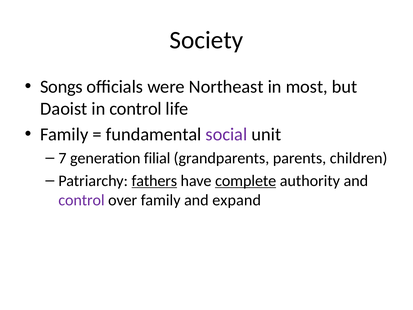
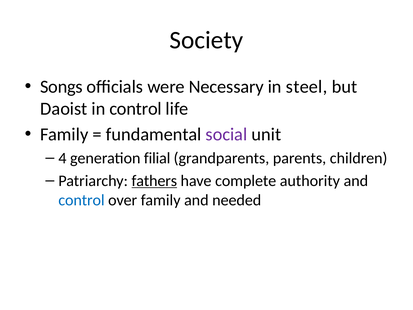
Northeast: Northeast -> Necessary (226, 87)
most: most -> steel (307, 87)
7: 7 -> 4 (62, 158)
complete underline: present -> none (246, 181)
control colour: purple -> blue (81, 200)
expand: expand -> needed (237, 200)
